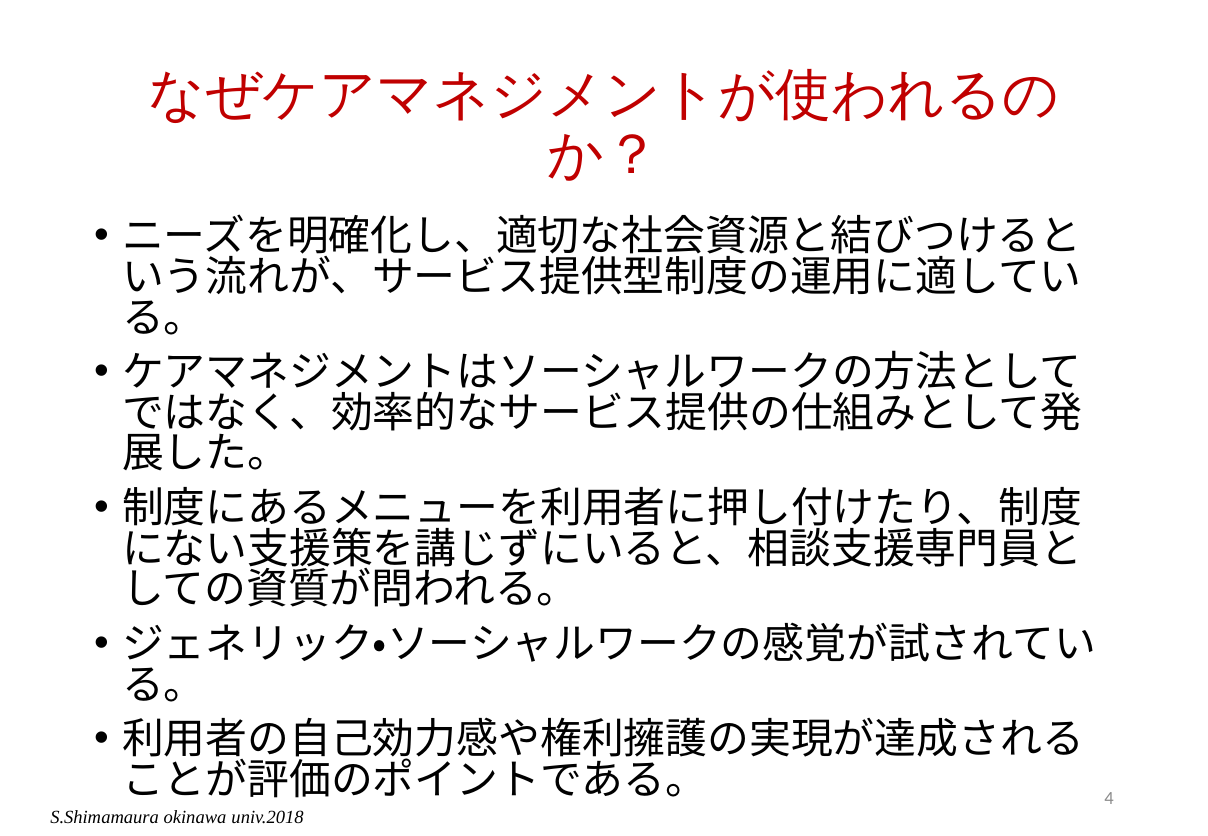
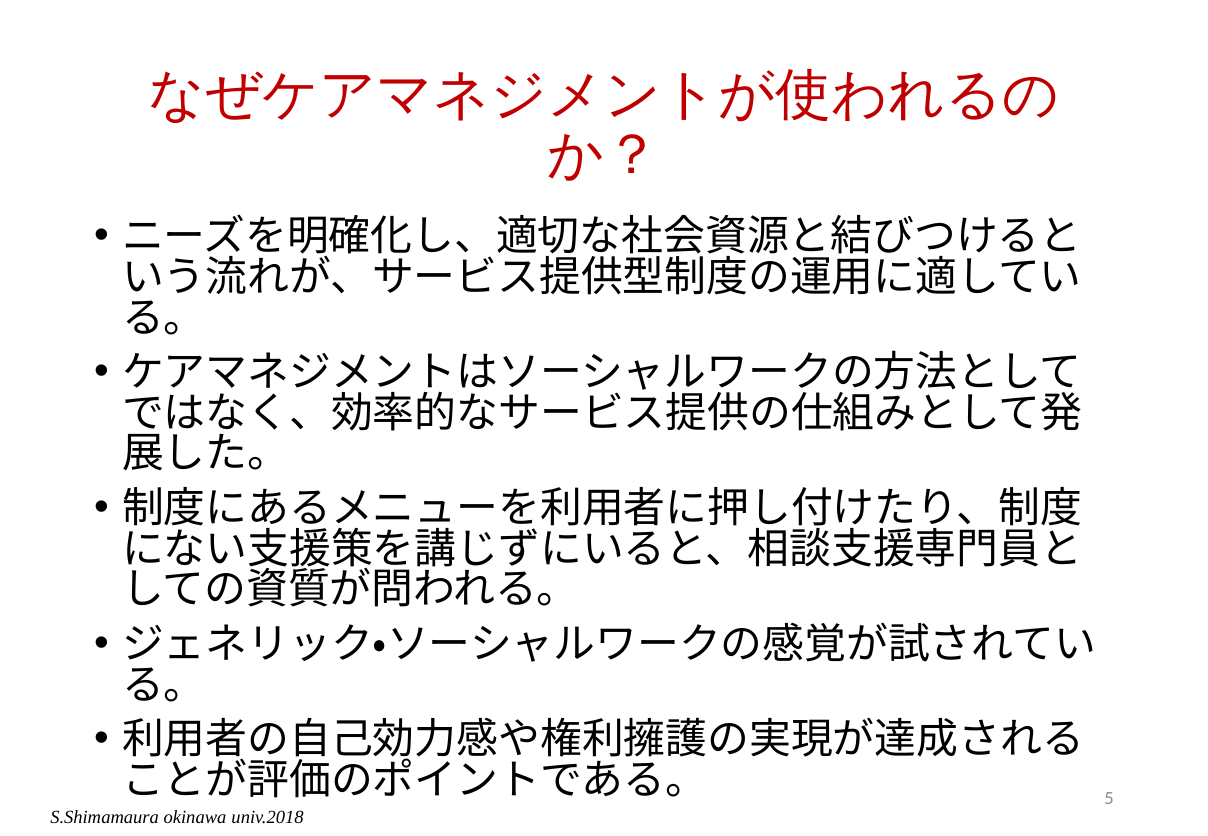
4: 4 -> 5 (1109, 798)
